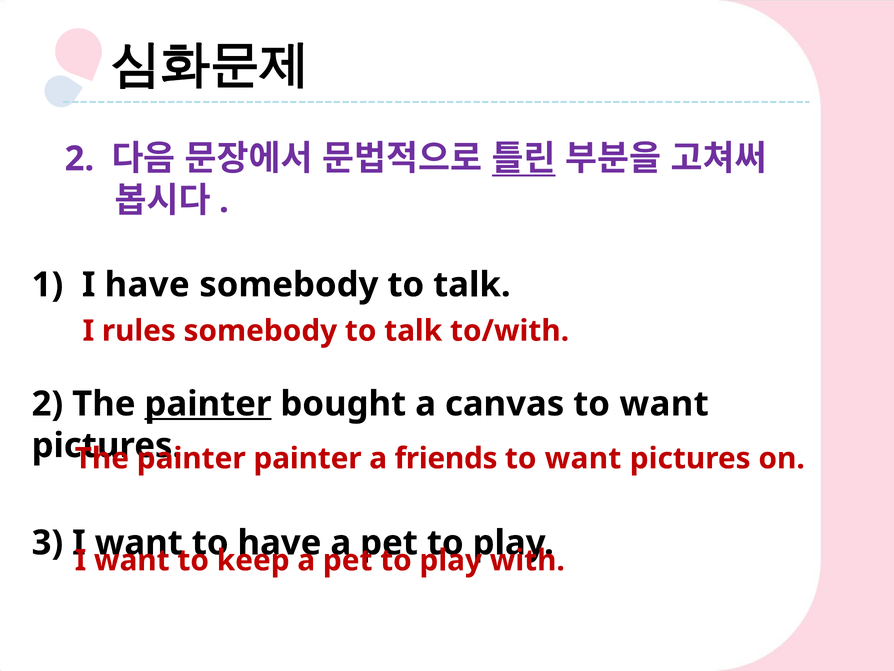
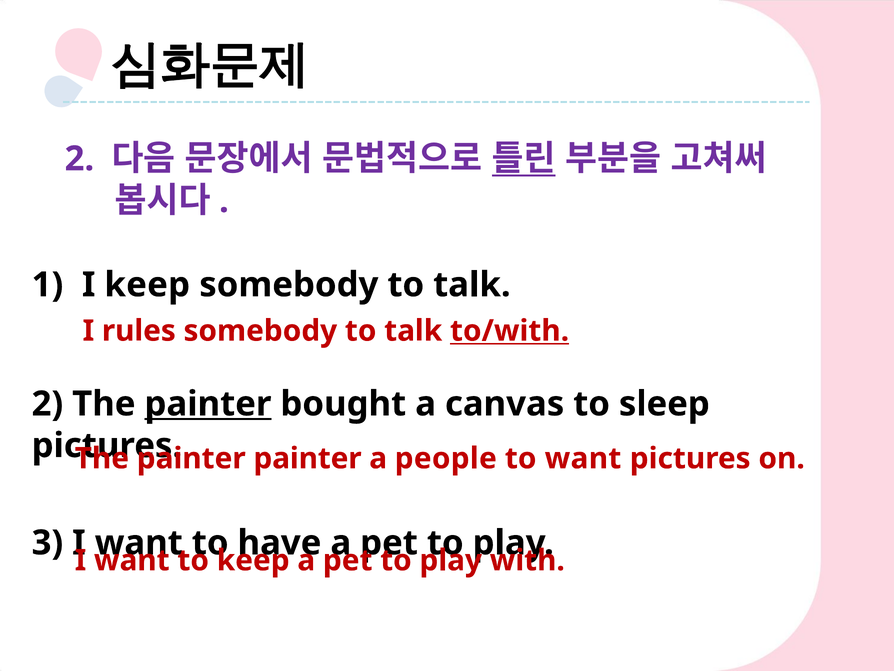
I have: have -> keep (147, 285)
to/with underline: none -> present (510, 331)
canvas to want: want -> sleep (664, 404)
friends: friends -> people (446, 458)
